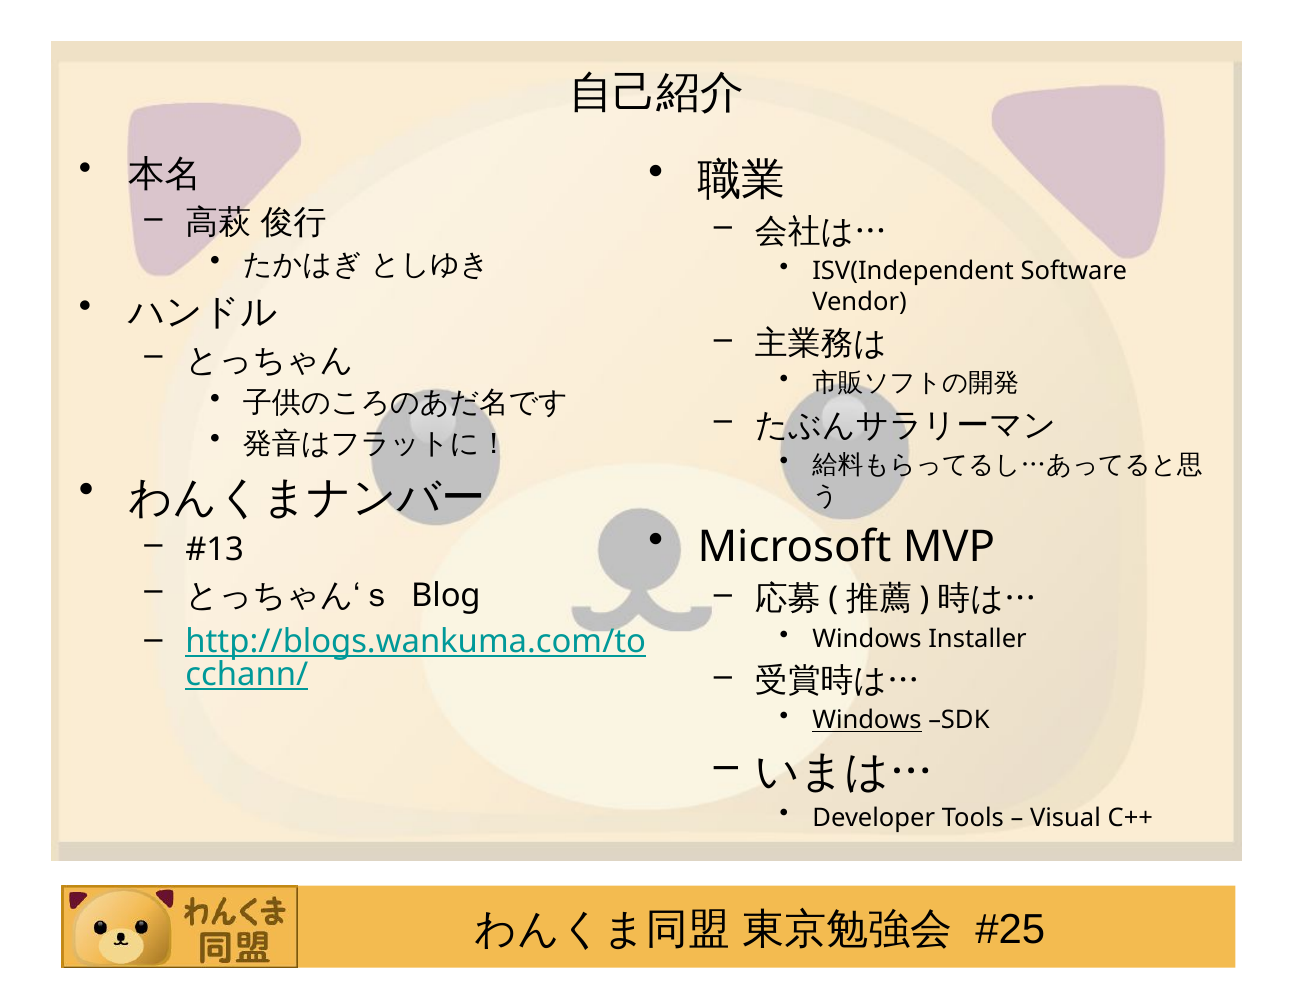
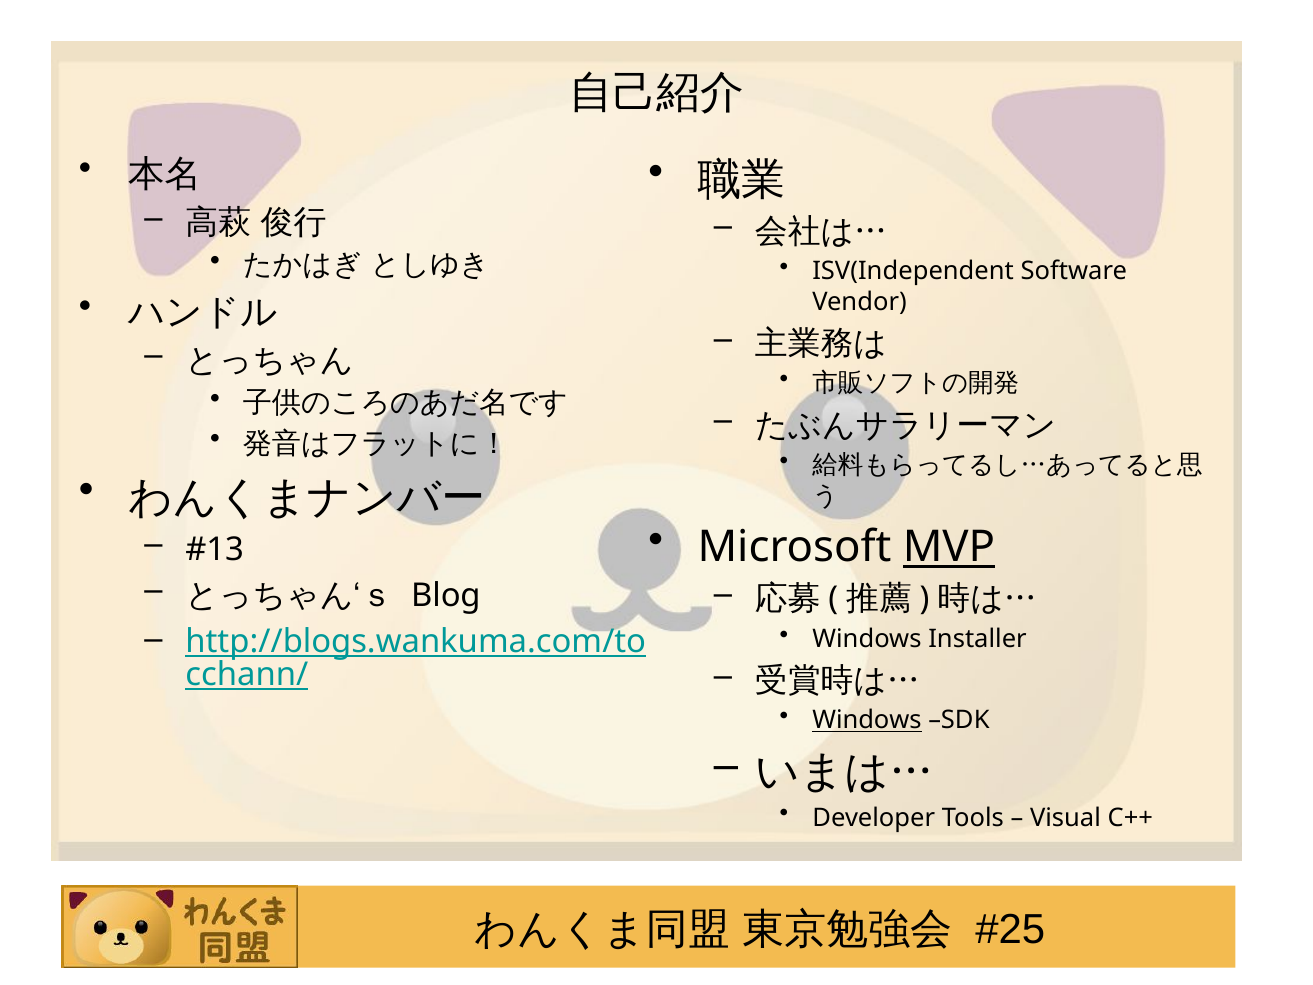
MVP underline: none -> present (949, 547)
